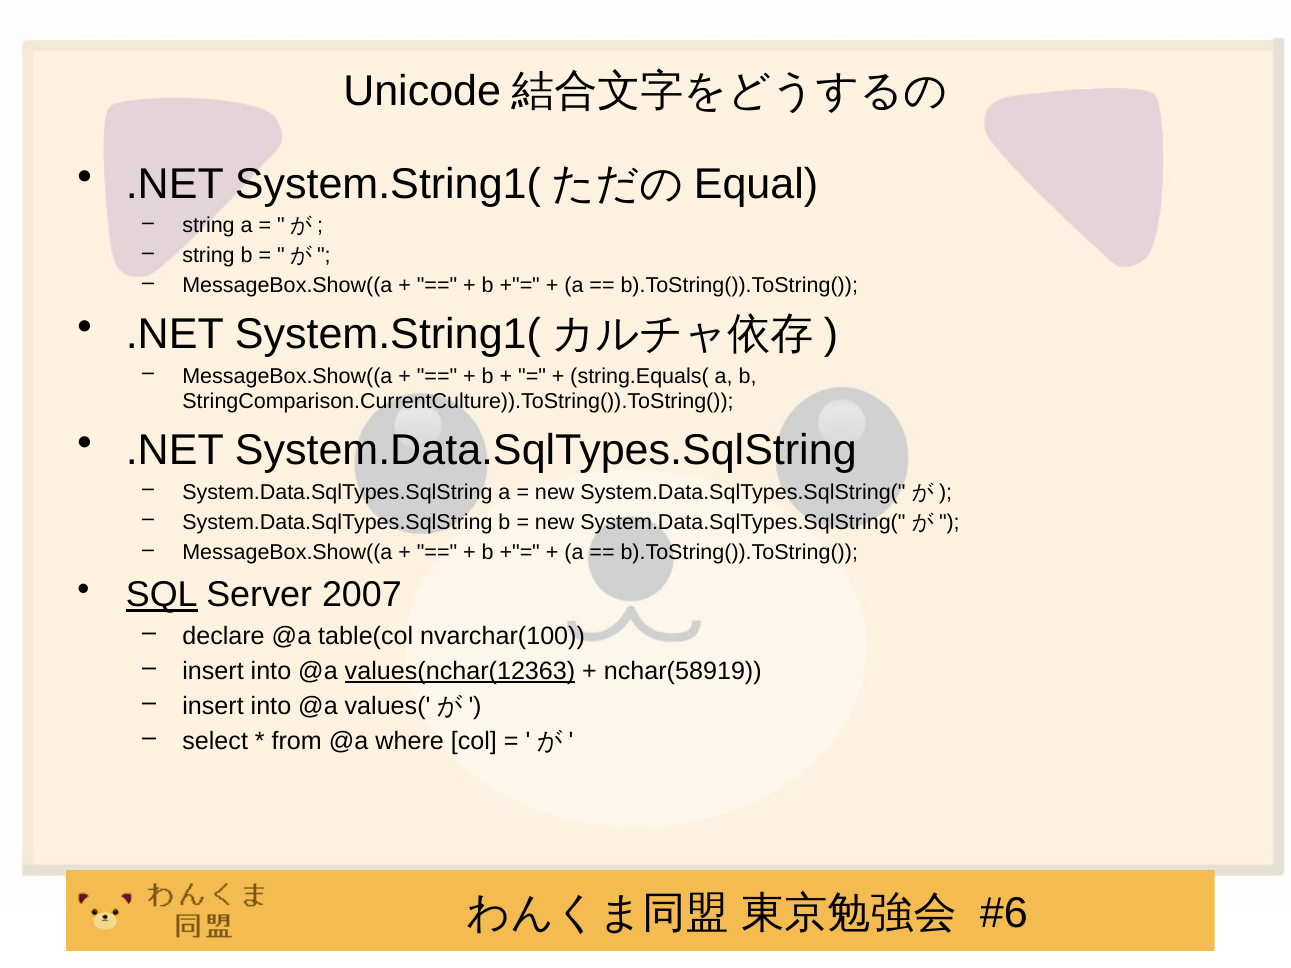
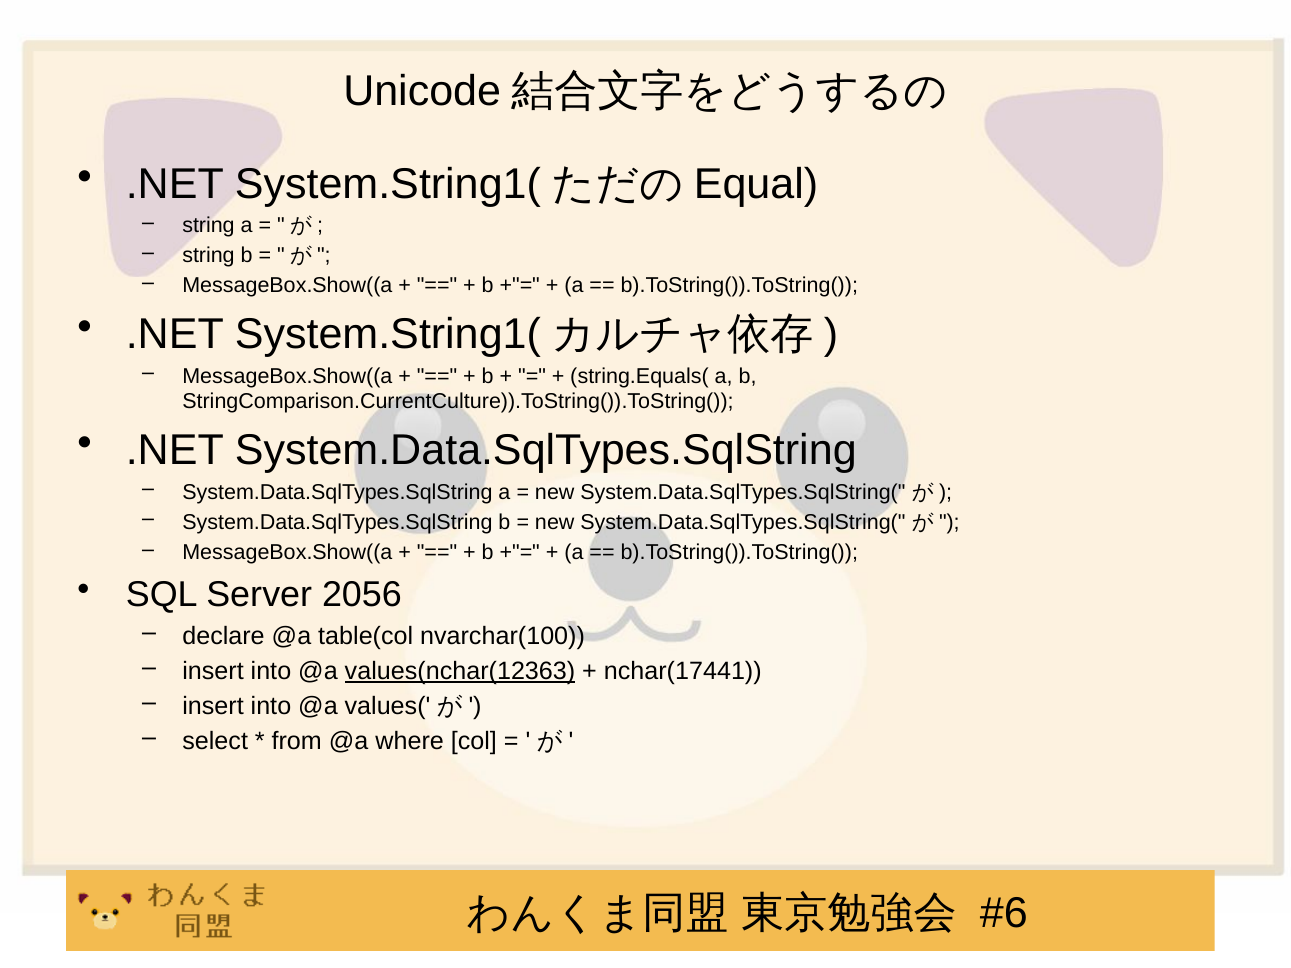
SQL underline: present -> none (162, 595)
2007: 2007 -> 2056 (362, 595)
nchar(58919: nchar(58919 -> nchar(17441 (683, 671)
